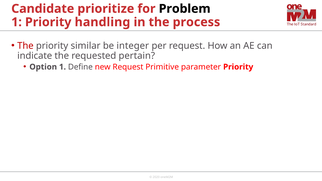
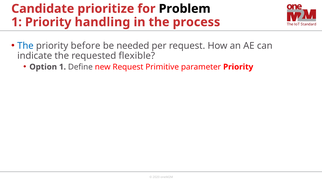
The colour: red -> blue (25, 46)
similar: similar -> before (86, 46)
integer: integer -> needed (133, 46)
pertain: pertain -> flexible (137, 56)
